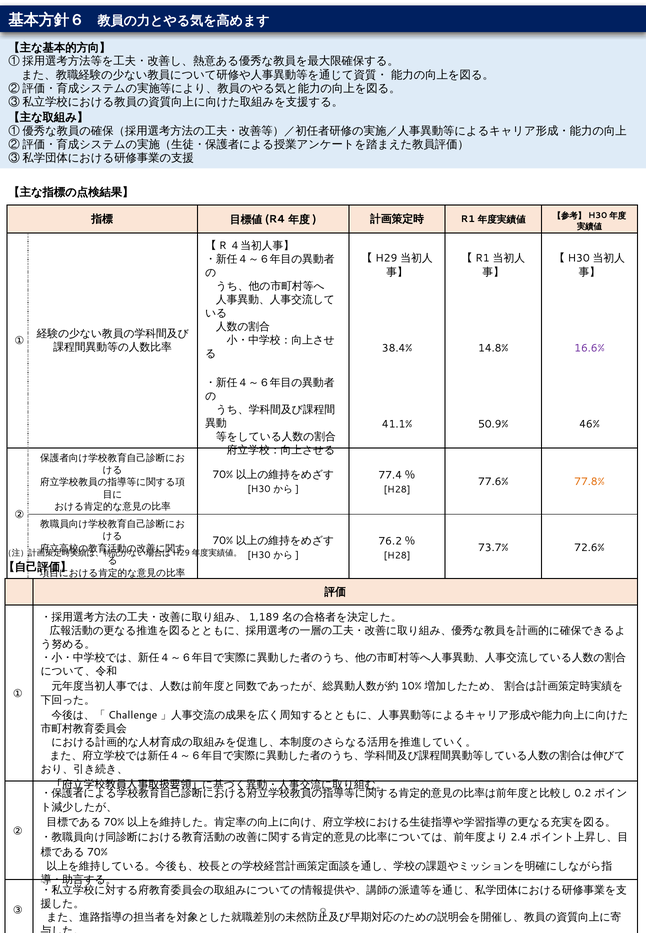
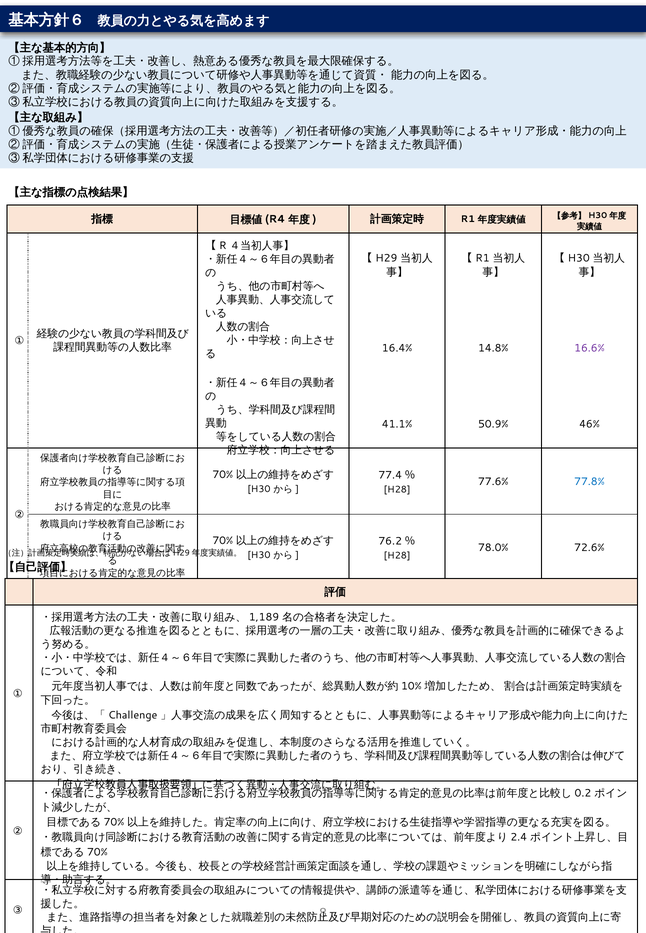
38.4%: 38.4% -> 16.4% (397, 348)
77.8% colour: orange -> blue (589, 482)
73.7%: 73.7% -> 78.0% (493, 548)
